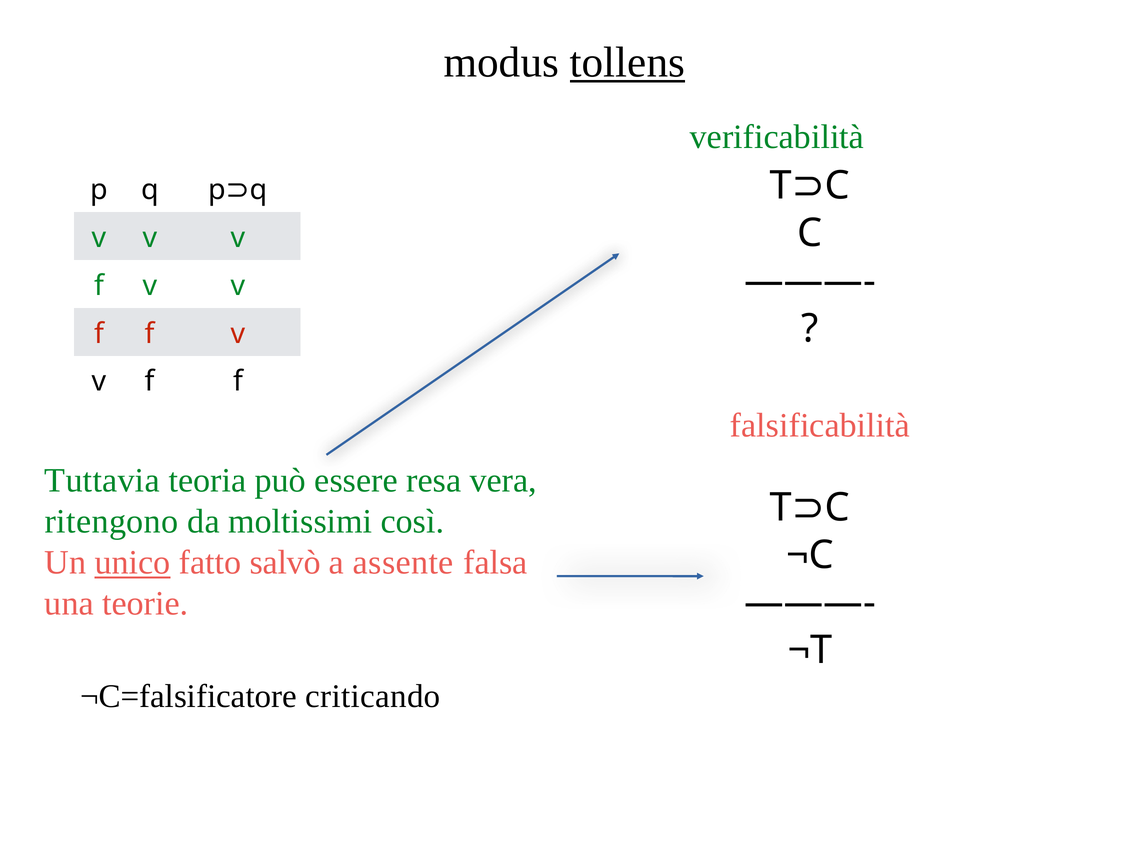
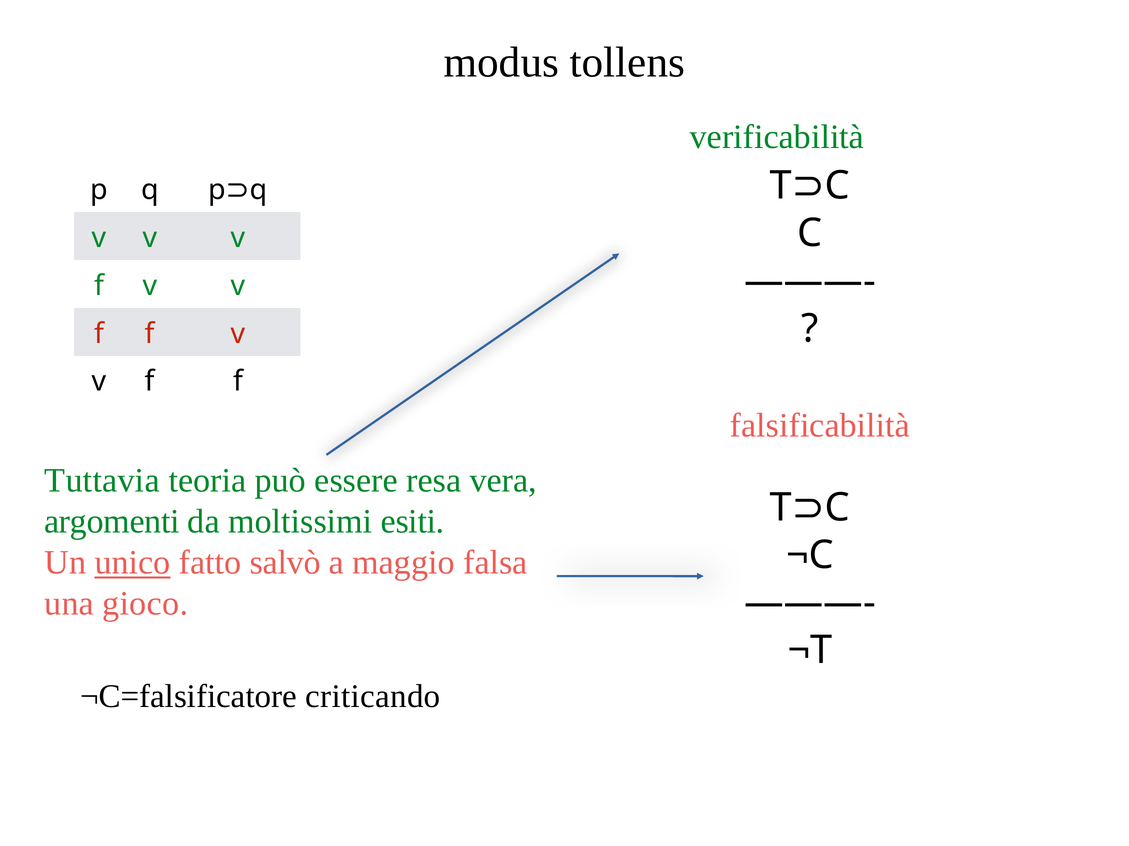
tollens underline: present -> none (627, 63)
ritengono: ritengono -> argomenti (112, 522)
così: così -> esiti (413, 522)
assente: assente -> maggio (403, 563)
teorie: teorie -> gioco (145, 604)
